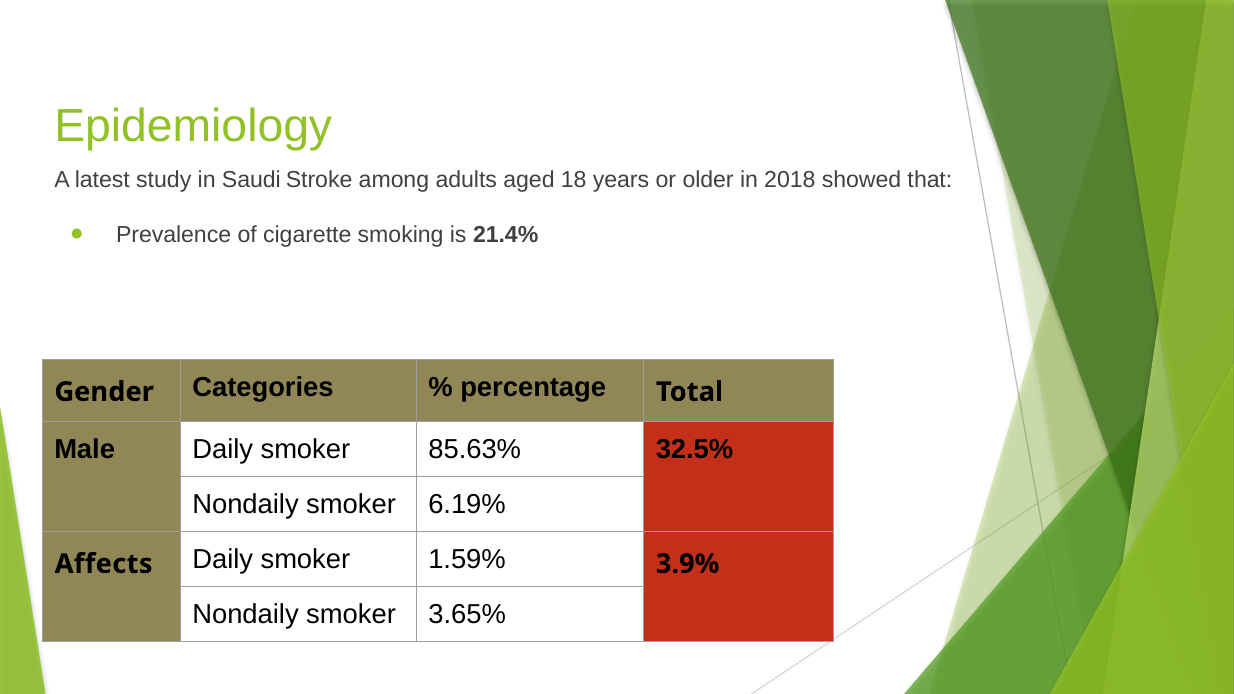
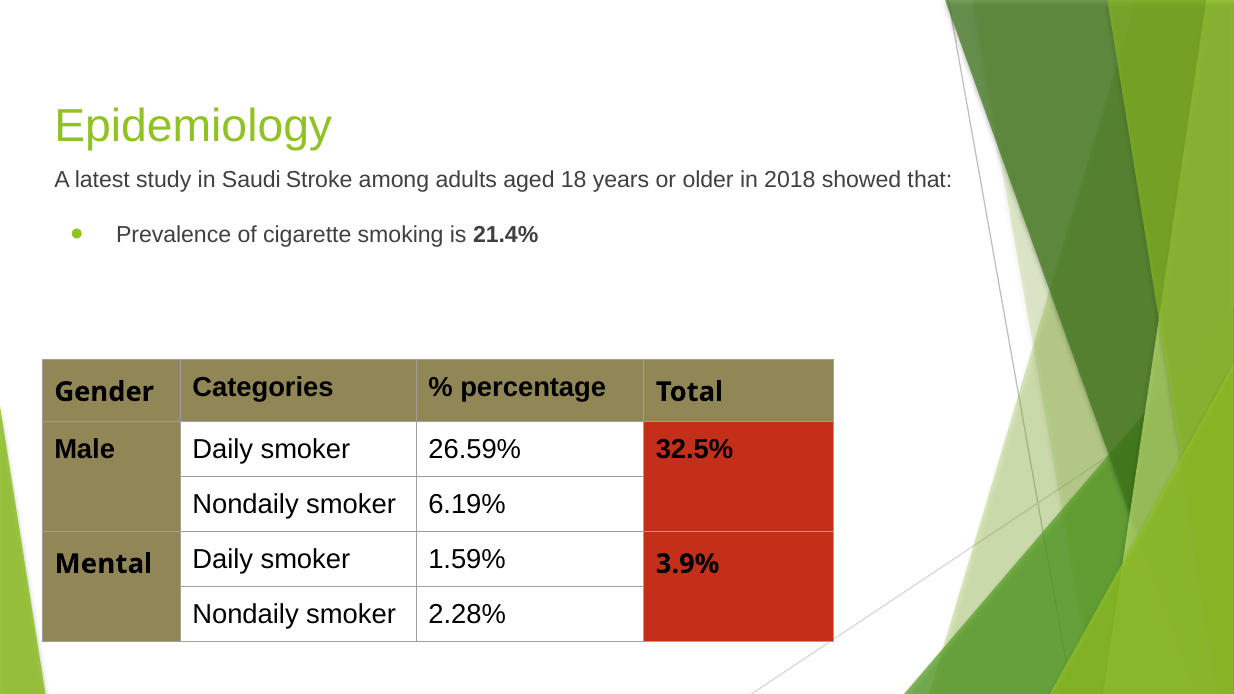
85.63%: 85.63% -> 26.59% (475, 449)
Affects: Affects -> Mental (104, 564)
3.65%: 3.65% -> 2.28% (467, 615)
